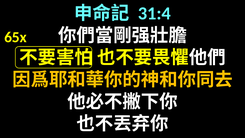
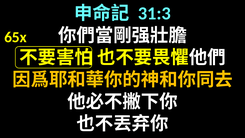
31:4: 31:4 -> 31:3 (154, 13)
